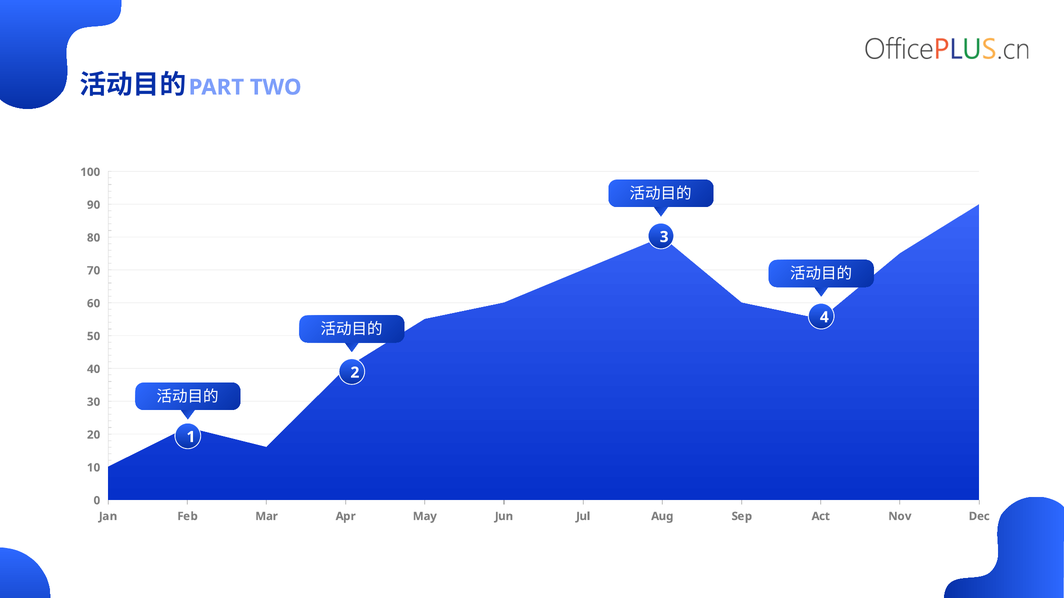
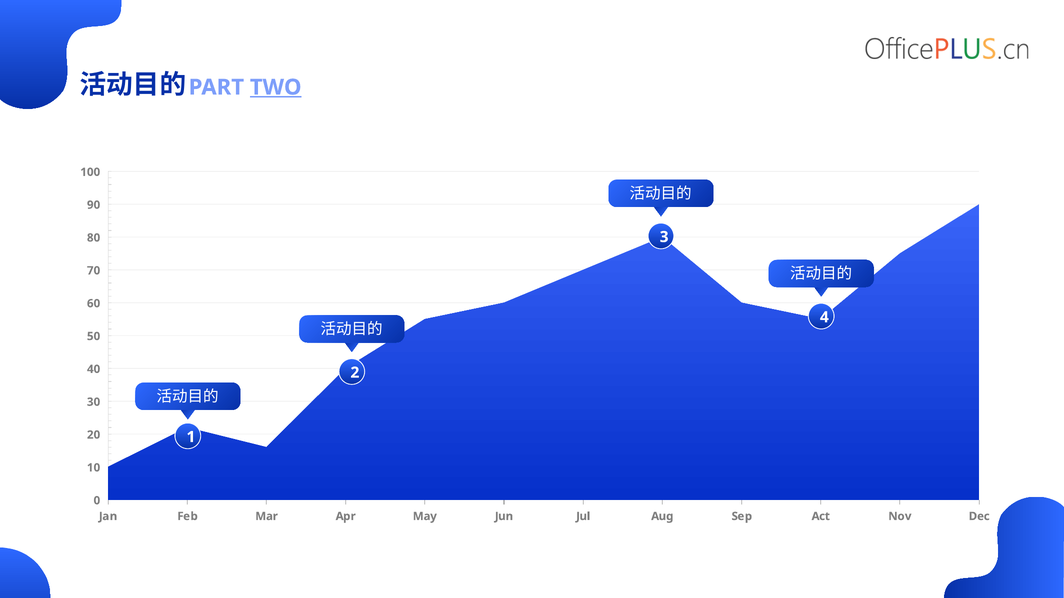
TWO underline: none -> present (276, 87)
